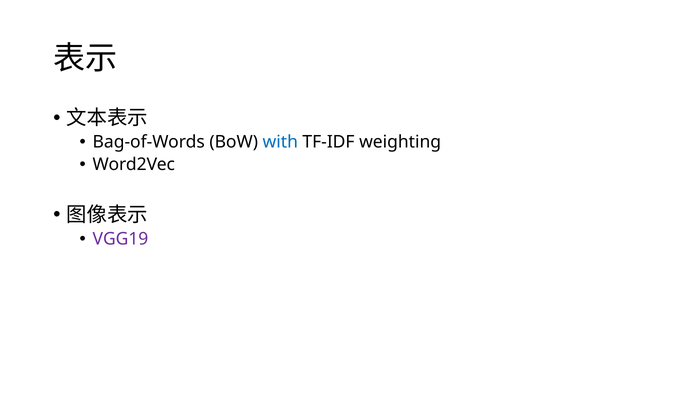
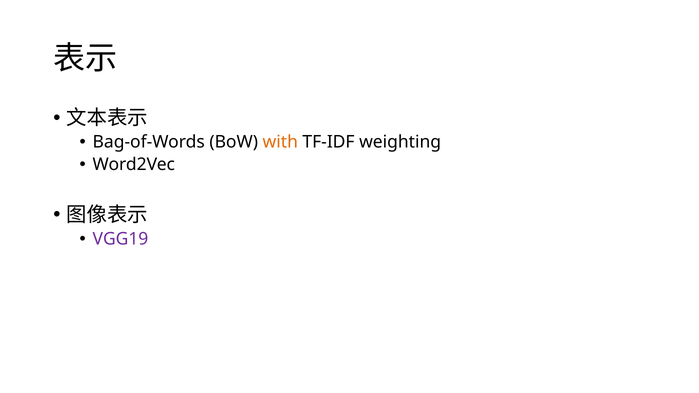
with colour: blue -> orange (280, 142)
